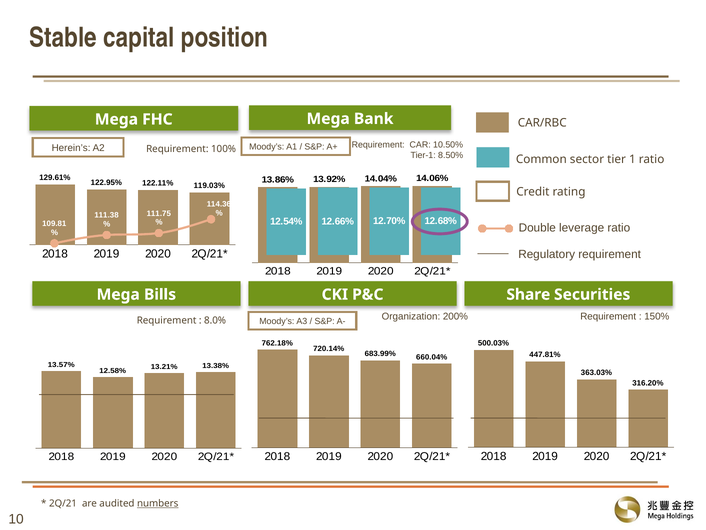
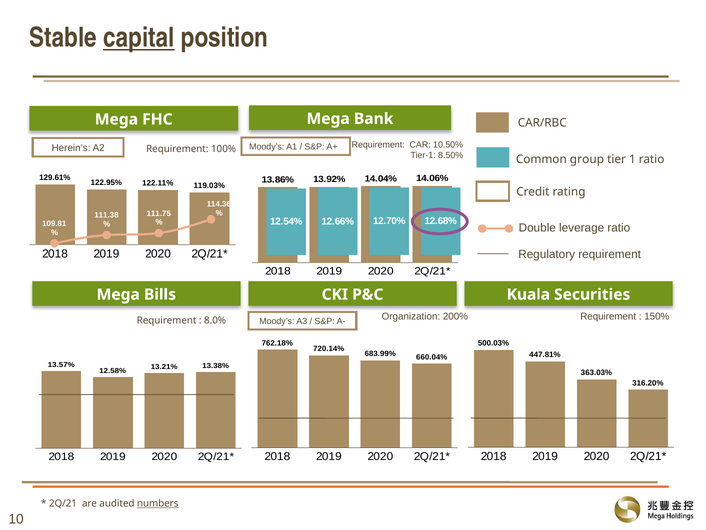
capital underline: none -> present (139, 38)
sector: sector -> group (587, 159)
Share: Share -> Kuala (528, 294)
